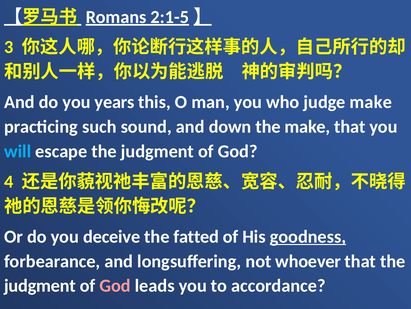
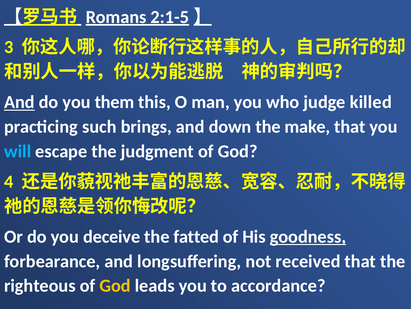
And underline: none -> present (19, 102)
years: years -> them (115, 102)
judge make: make -> killed (371, 102)
sound: sound -> brings (146, 127)
whoever: whoever -> received (308, 261)
judgment: judgment -> righteous (40, 285)
God colour: pink -> yellow (115, 285)
